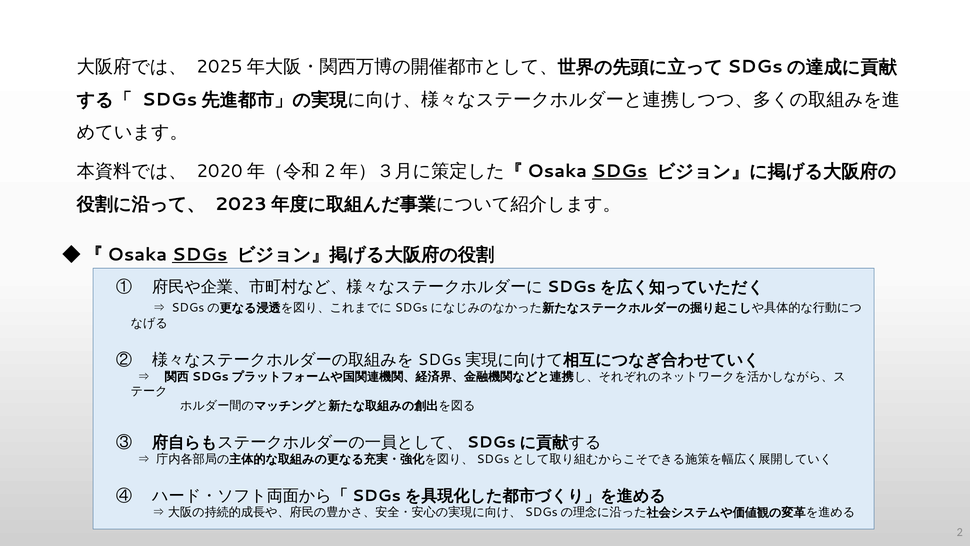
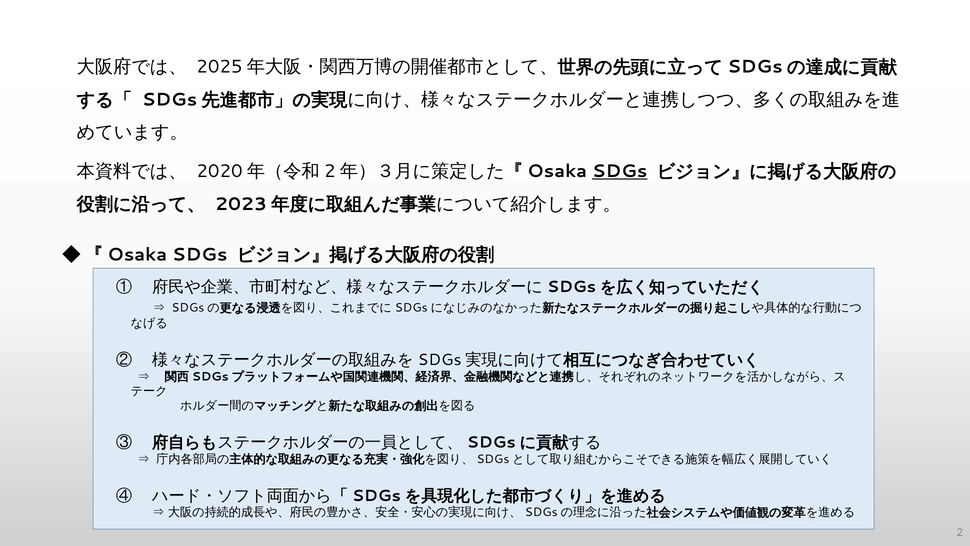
SDGs underline: present -> none (200, 254)
